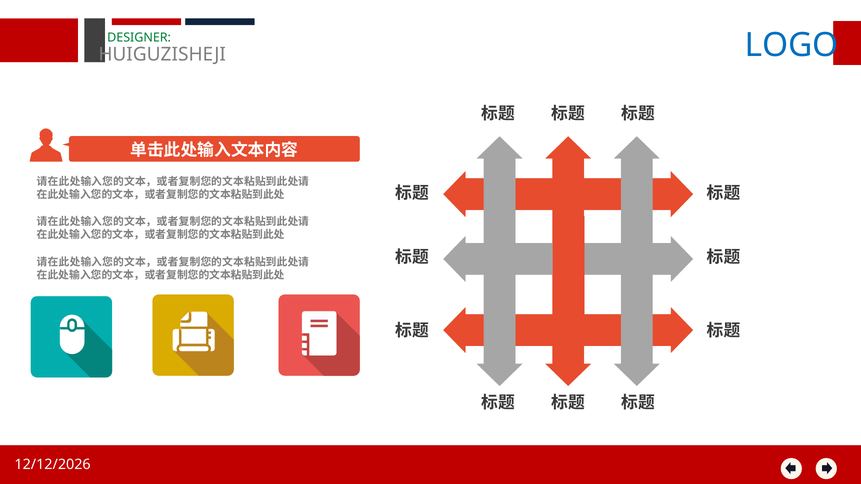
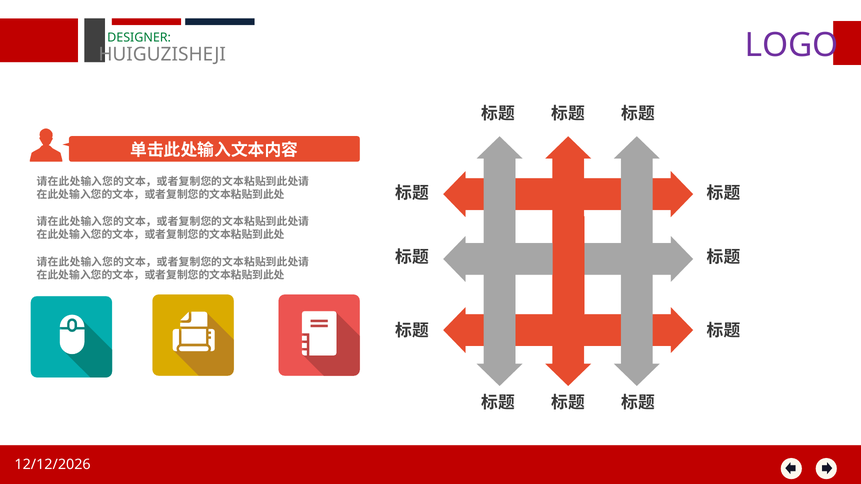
LOGO colour: blue -> purple (792, 45)
